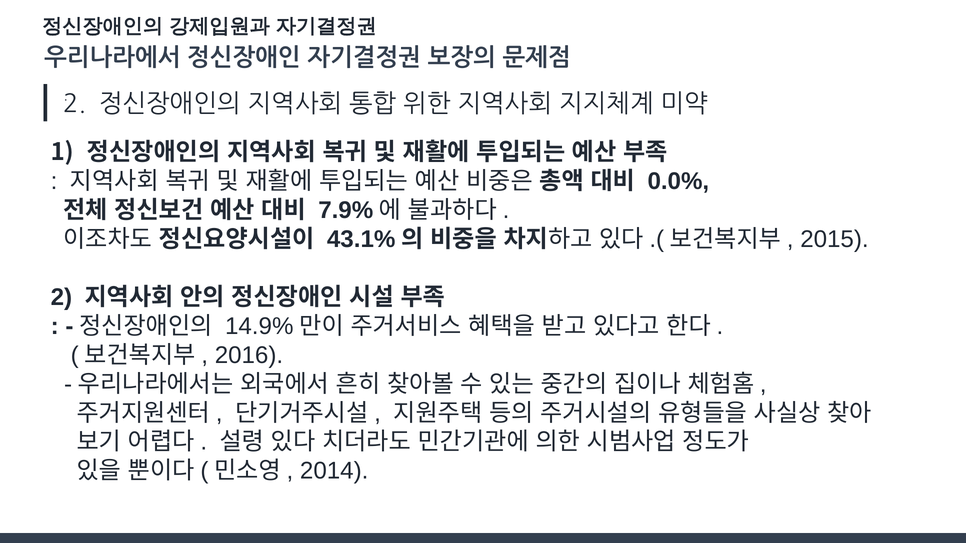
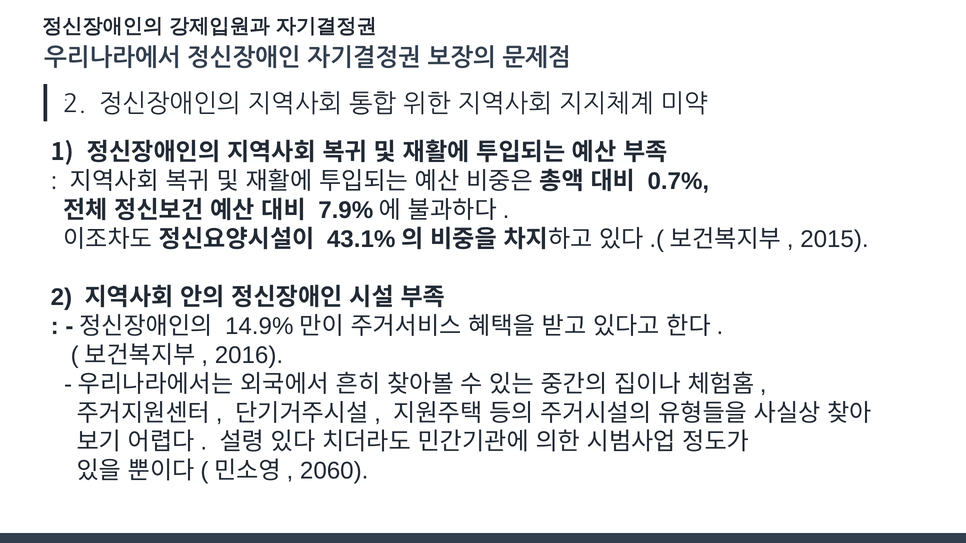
0.0%: 0.0% -> 0.7% (678, 182)
2014: 2014 -> 2060 (334, 471)
